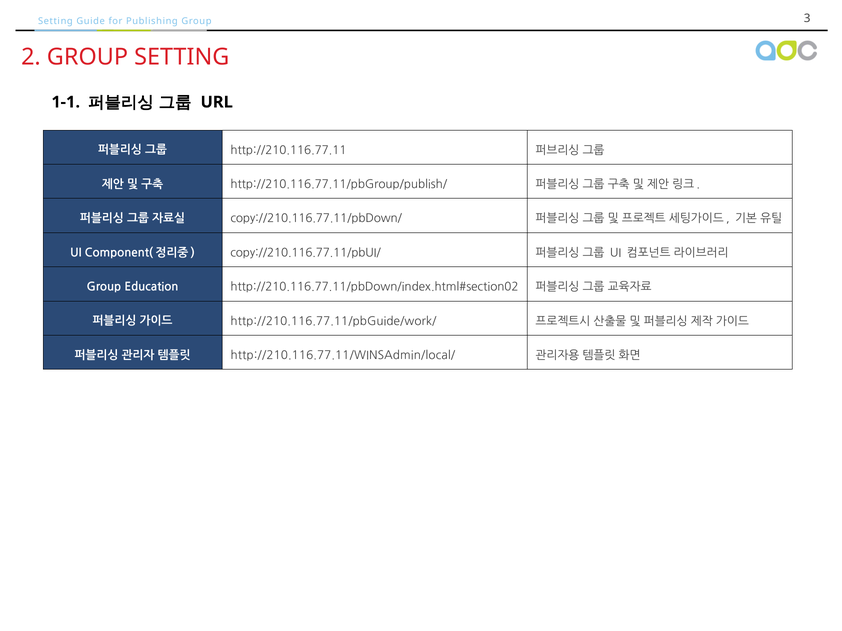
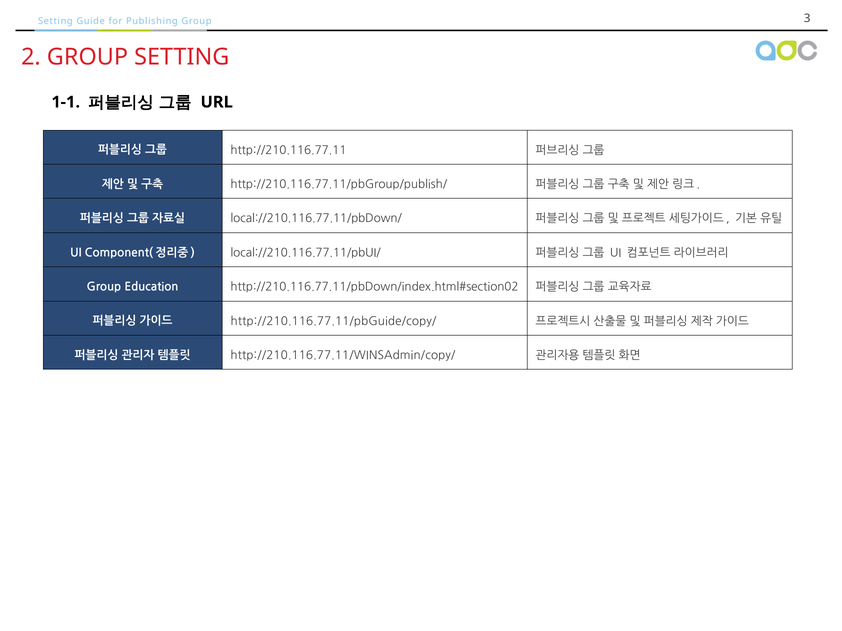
copy://210.116.77.11/pbDown/: copy://210.116.77.11/pbDown/ -> local://210.116.77.11/pbDown/ (316, 219)
copy://210.116.77.11/pbUI/: copy://210.116.77.11/pbUI/ -> local://210.116.77.11/pbUI/ (306, 253)
http://210.116.77.11/pbGuide/work/: http://210.116.77.11/pbGuide/work/ -> http://210.116.77.11/pbGuide/copy/ (333, 321)
http://210.116.77.11/WINSAdmin/local/: http://210.116.77.11/WINSAdmin/local/ -> http://210.116.77.11/WINSAdmin/copy/ (343, 356)
